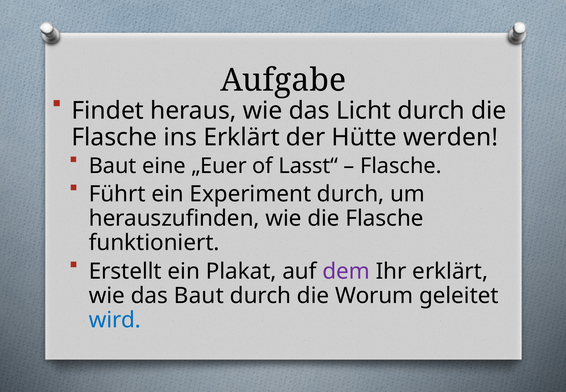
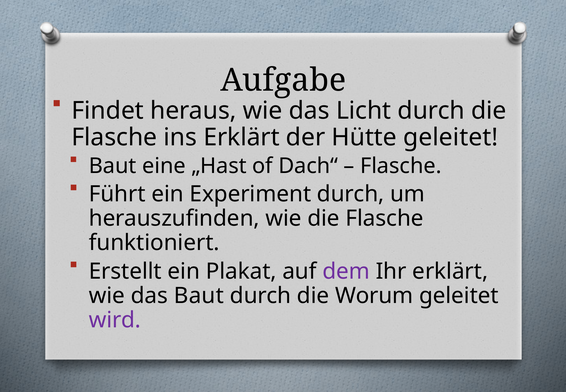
Hütte werden: werden -> geleitet (451, 137)
„Euer: „Euer -> „Hast (219, 166)
Lasst“: Lasst“ -> Dach“ (308, 166)
wird colour: blue -> purple (115, 320)
